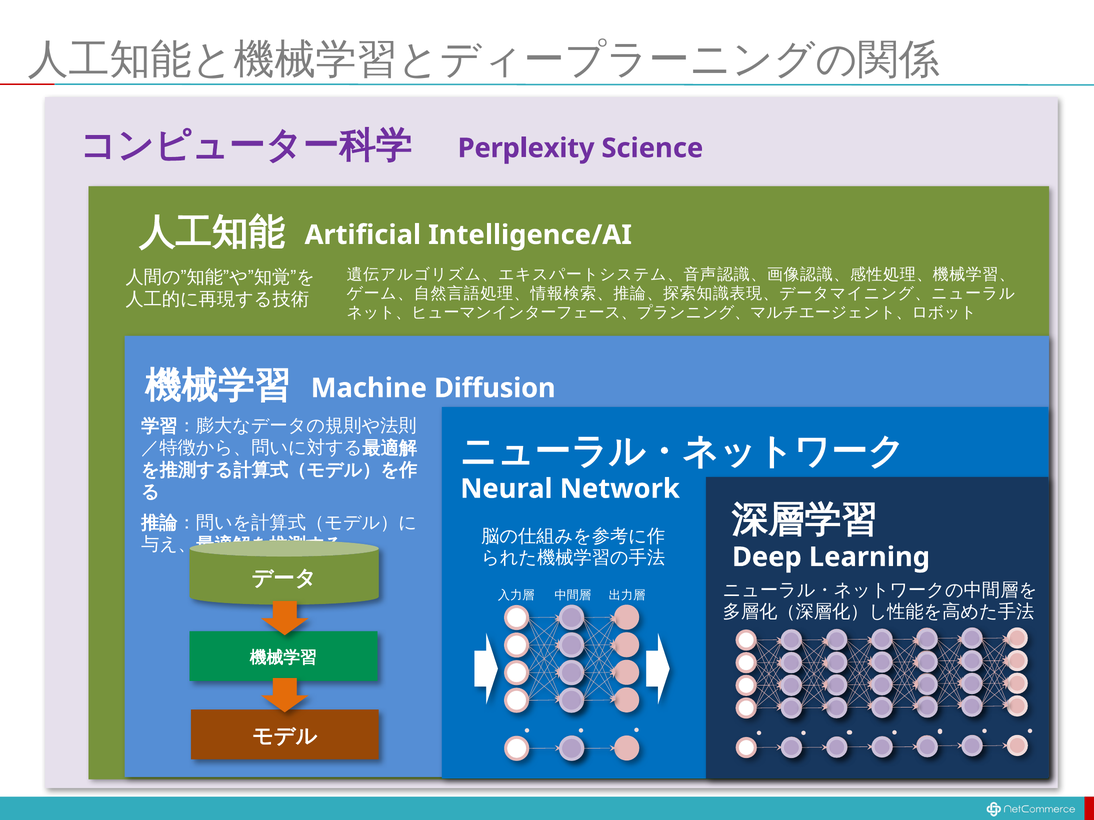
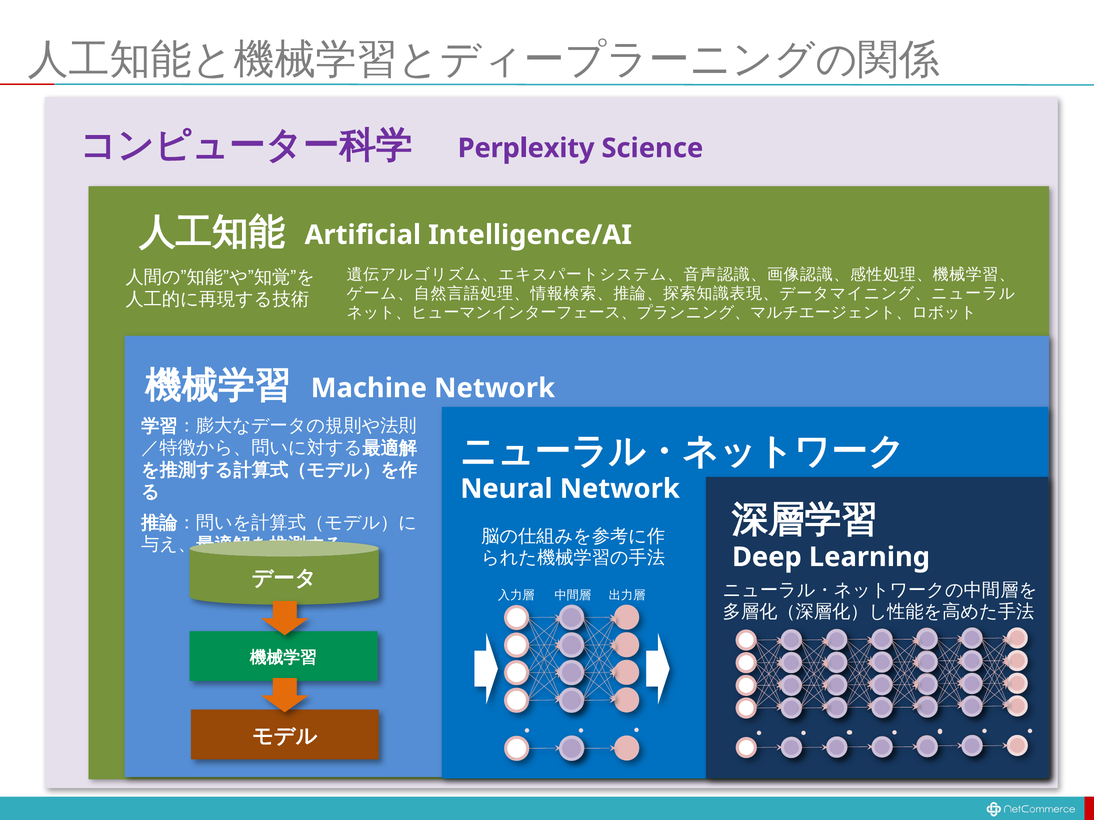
Machine Diffusion: Diffusion -> Network (495, 388)
